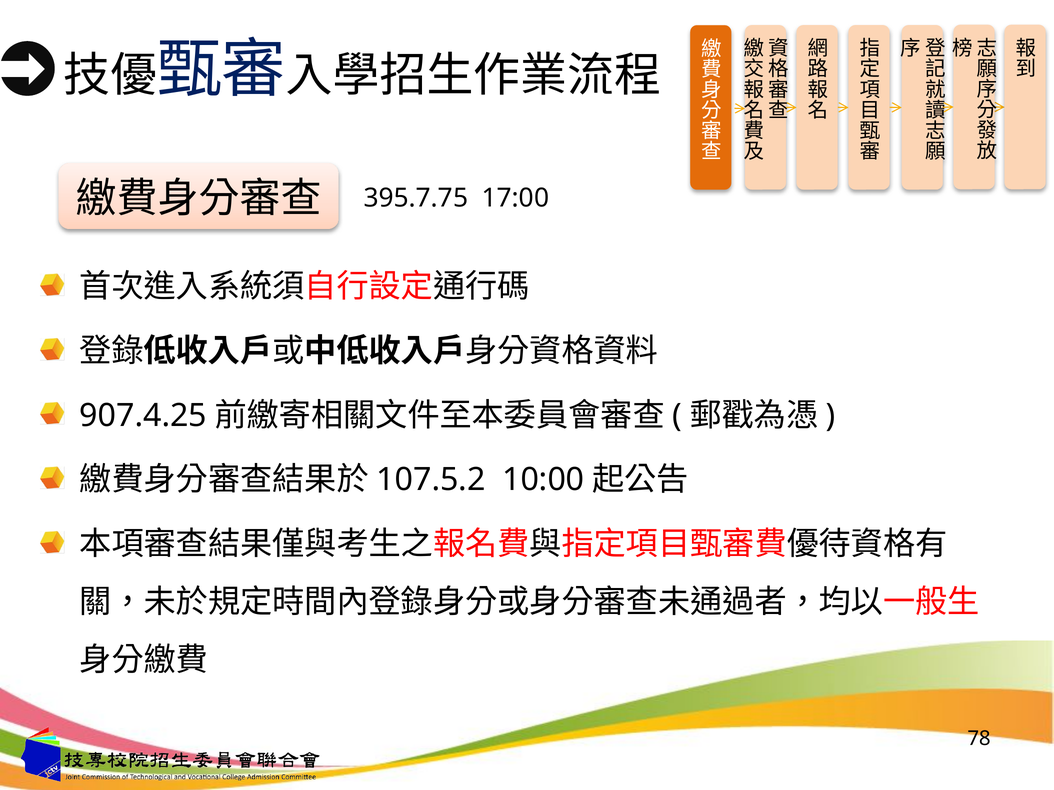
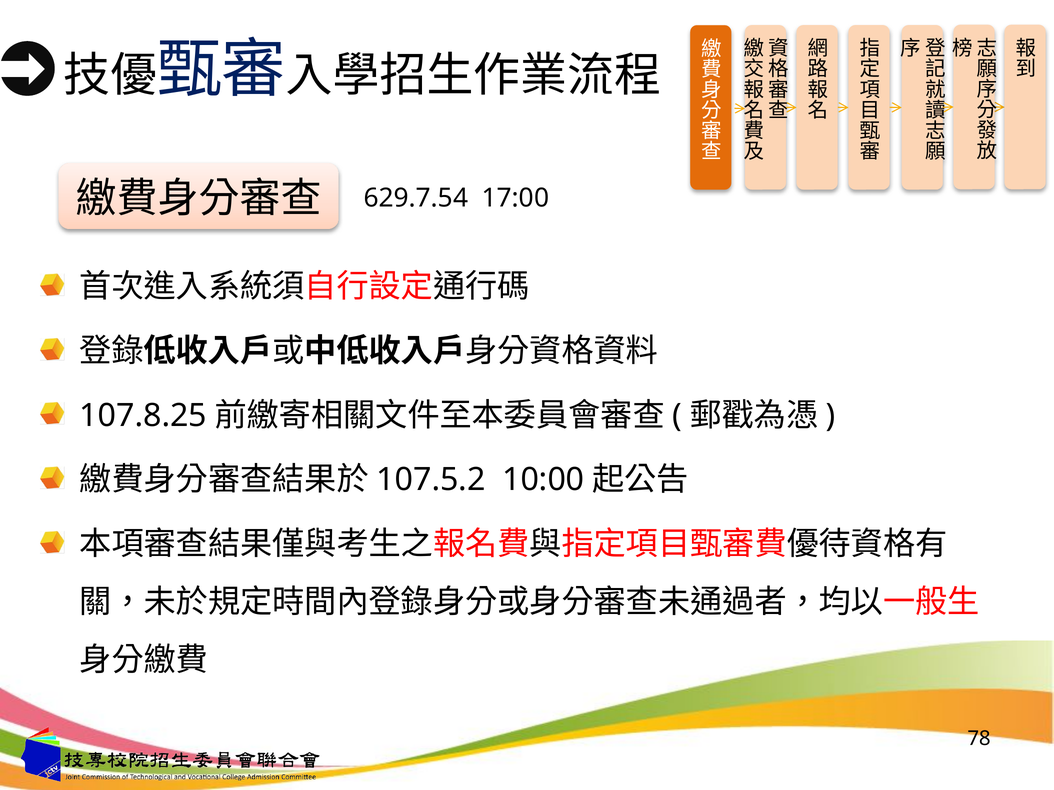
395.7.75: 395.7.75 -> 629.7.54 (416, 198)
907.4.25: 907.4.25 -> 107.8.25 (143, 416)
